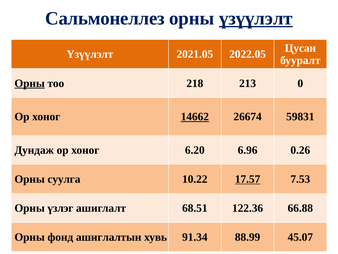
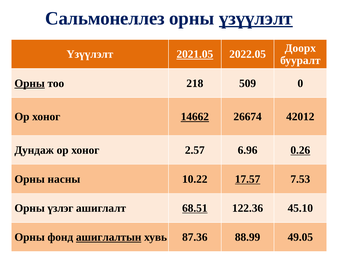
Цусан: Цусан -> Доорх (300, 48)
2021.05 underline: none -> present (195, 54)
213: 213 -> 509 (248, 83)
59831: 59831 -> 42012 (300, 116)
6.20: 6.20 -> 2.57 (195, 150)
0.26 underline: none -> present (300, 150)
суулга: суулга -> насны (64, 179)
68.51 underline: none -> present (195, 208)
66.88: 66.88 -> 45.10 (300, 208)
ашиглалтын underline: none -> present (109, 237)
91.34: 91.34 -> 87.36 (195, 237)
45.07: 45.07 -> 49.05 (300, 237)
